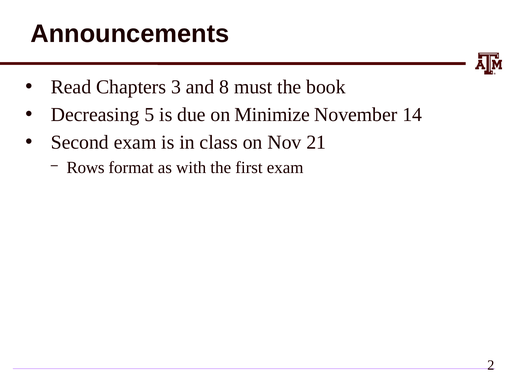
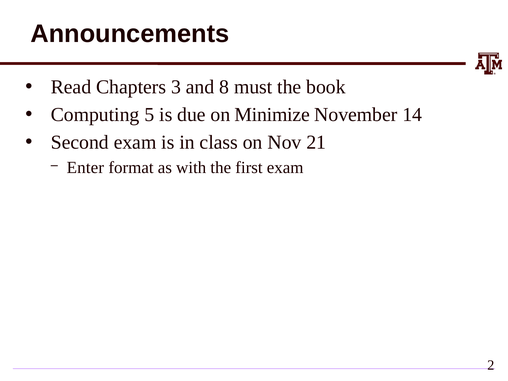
Decreasing: Decreasing -> Computing (95, 115)
Rows: Rows -> Enter (85, 167)
